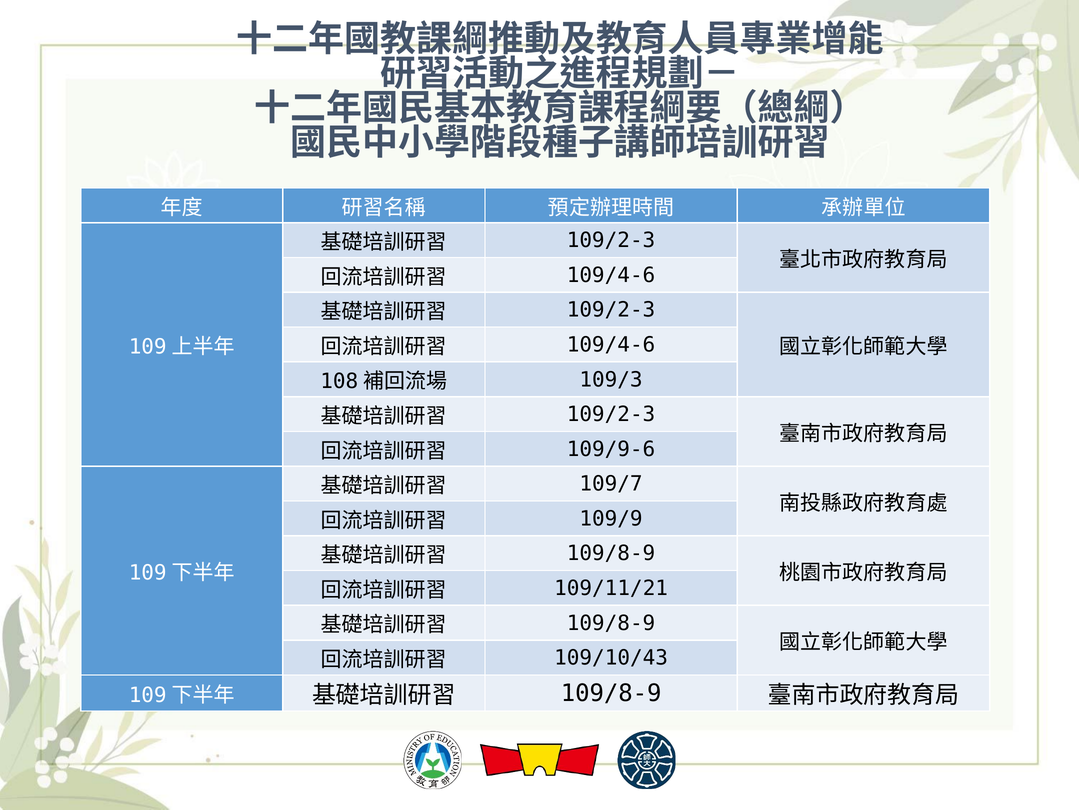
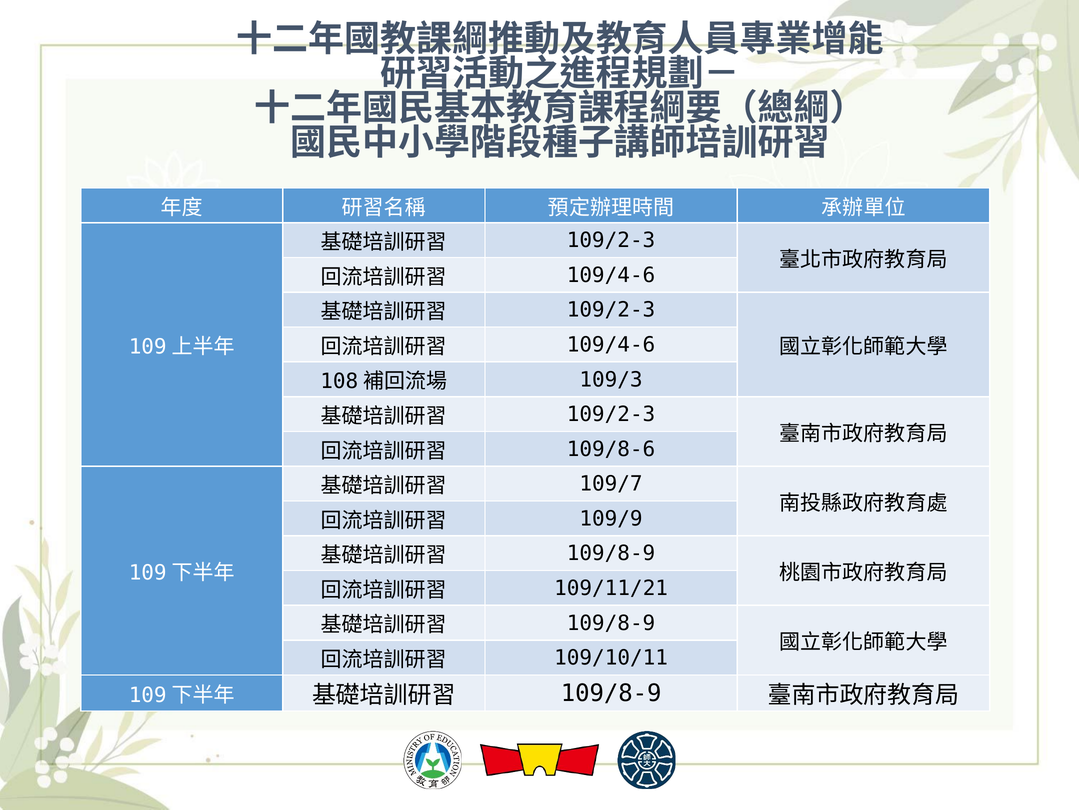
109/9-6: 109/9-6 -> 109/8-6 (611, 449)
109/10/43: 109/10/43 -> 109/10/11 (611, 657)
